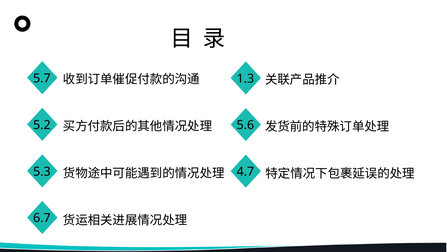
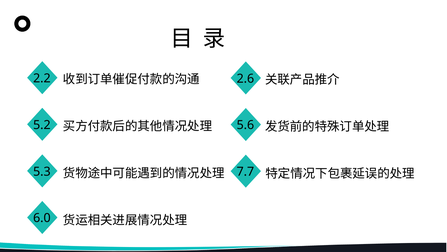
5.7: 5.7 -> 2.2 (42, 78)
1.3: 1.3 -> 2.6 (245, 78)
4.7: 4.7 -> 7.7 (245, 171)
6.7: 6.7 -> 6.0 (42, 218)
